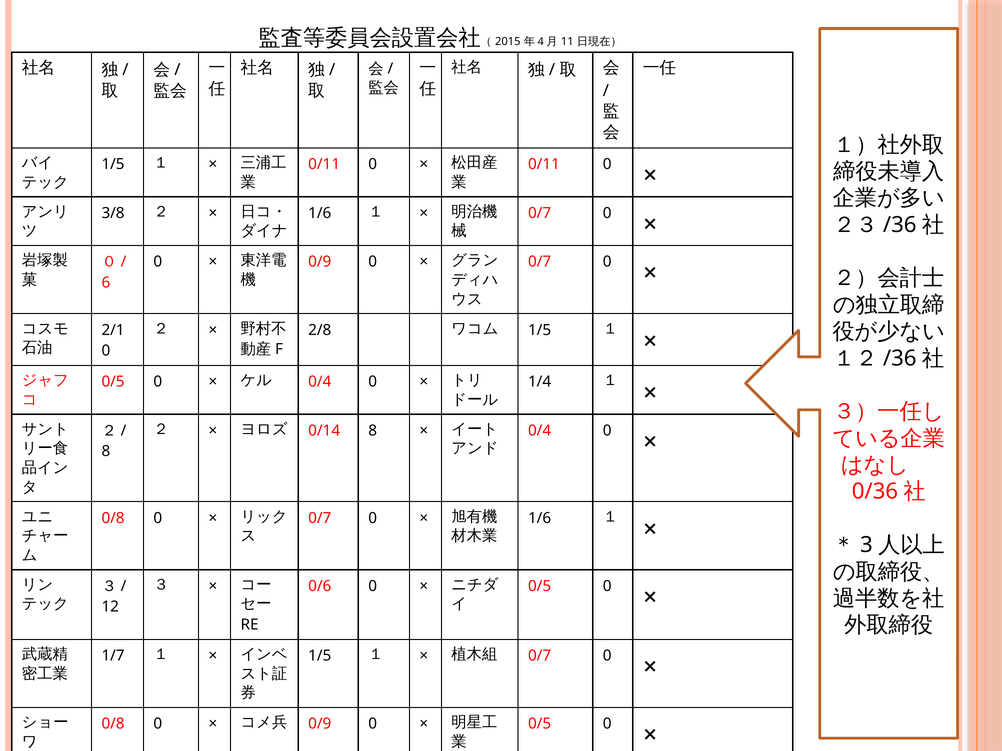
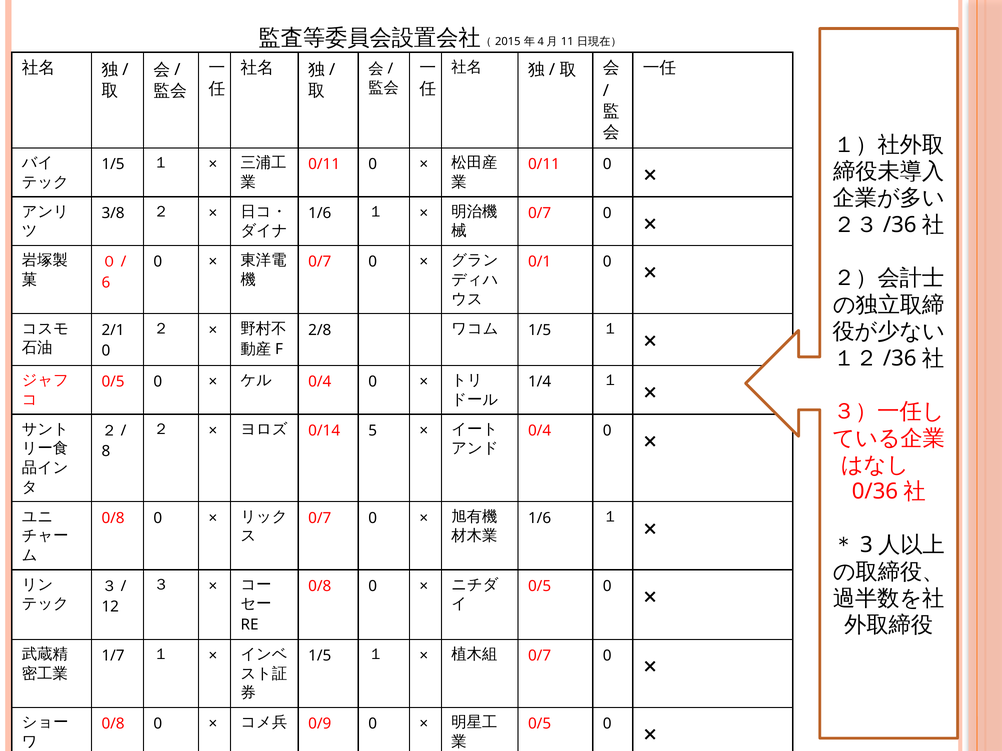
0/9: 0/9 -> 0/7 (320, 262)
0/7: 0/7 -> 0/1 (540, 262)
0/14 8: 8 -> 5 (373, 431)
0/6: 0/6 -> 0/8 (320, 586)
